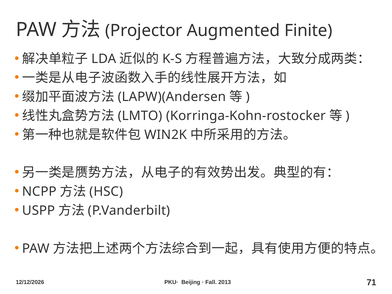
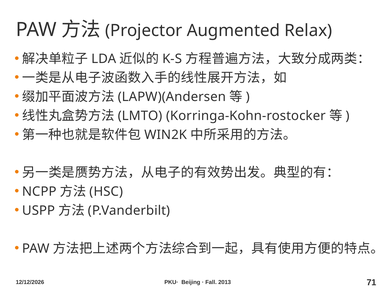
Finite: Finite -> Relax (308, 31)
